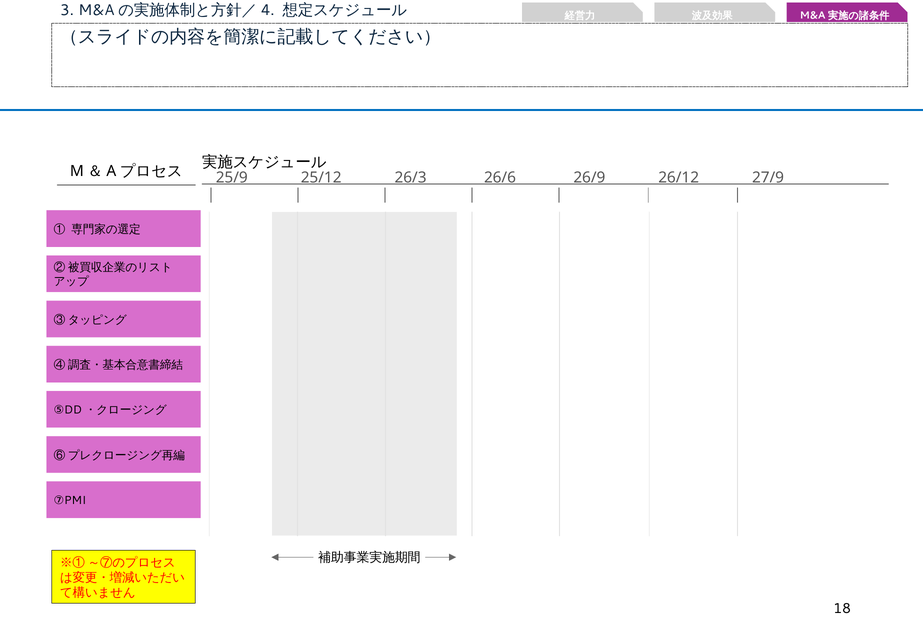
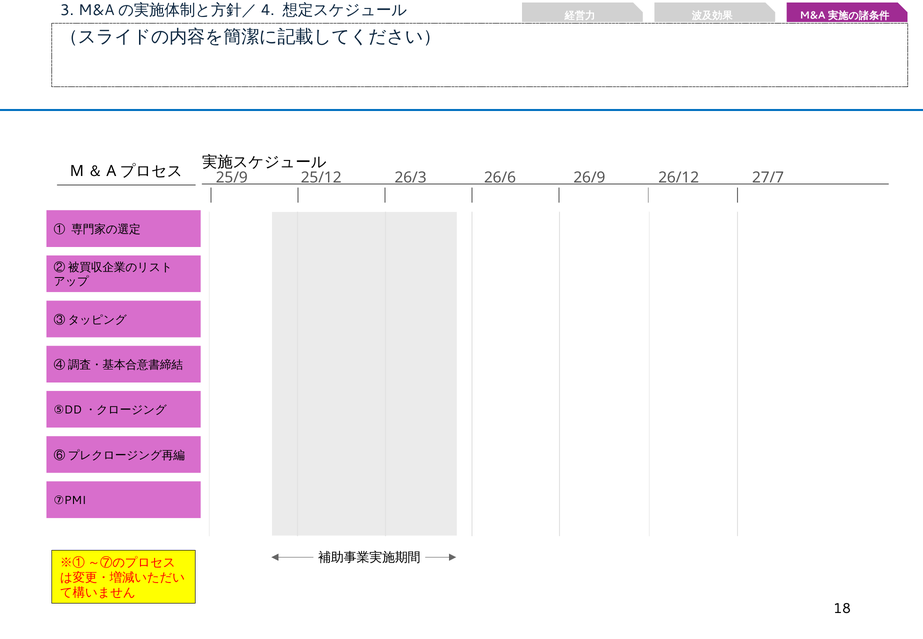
27/9: 27/9 -> 27/7 (768, 178)
